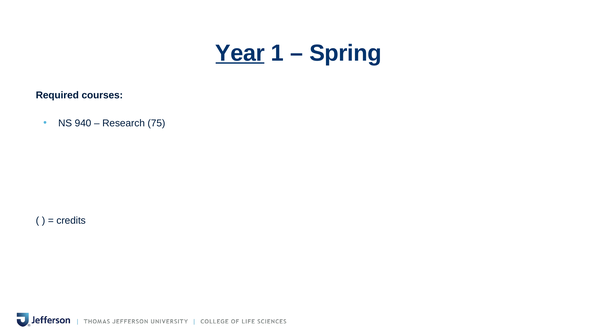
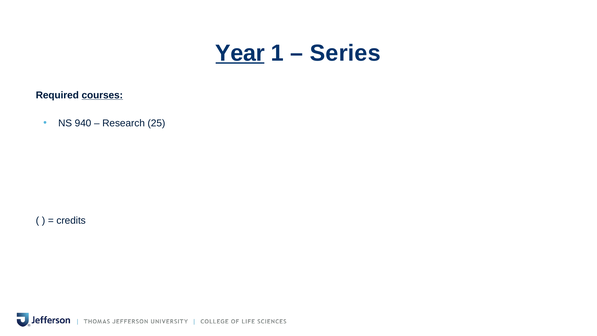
Spring: Spring -> Series (345, 53)
courses underline: none -> present (102, 95)
75: 75 -> 25 (156, 123)
